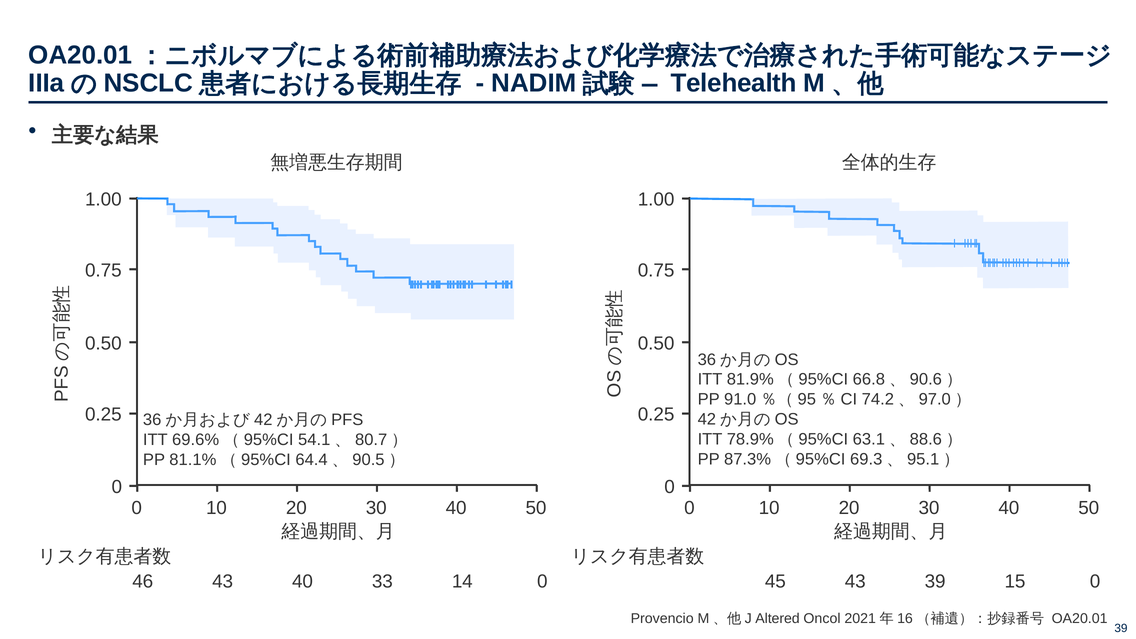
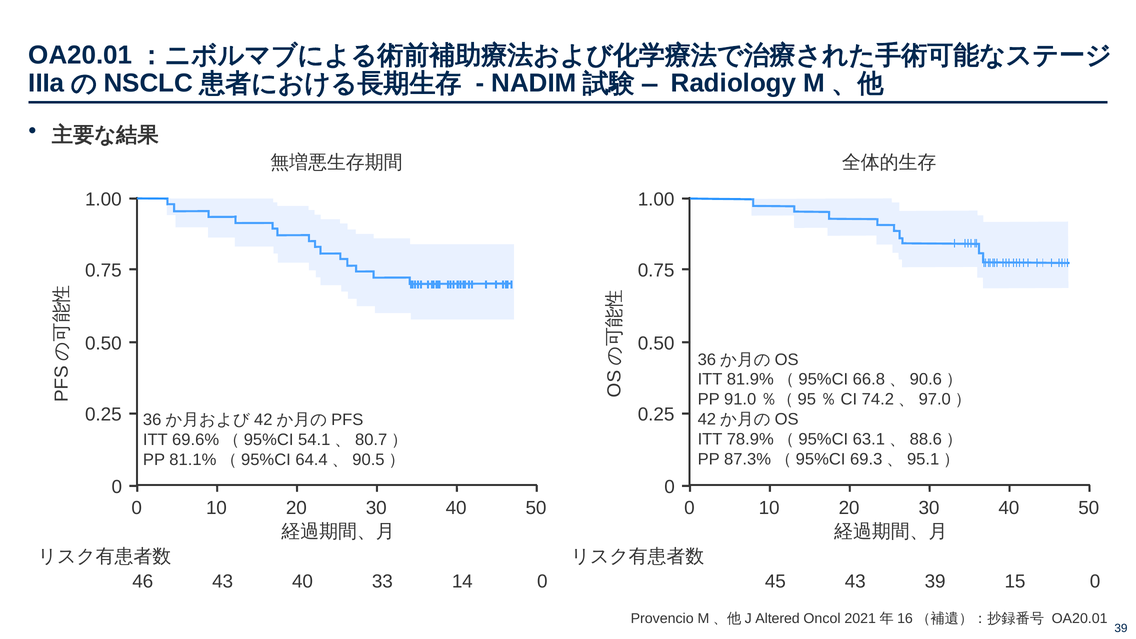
Telehealth: Telehealth -> Radiology (734, 83)
